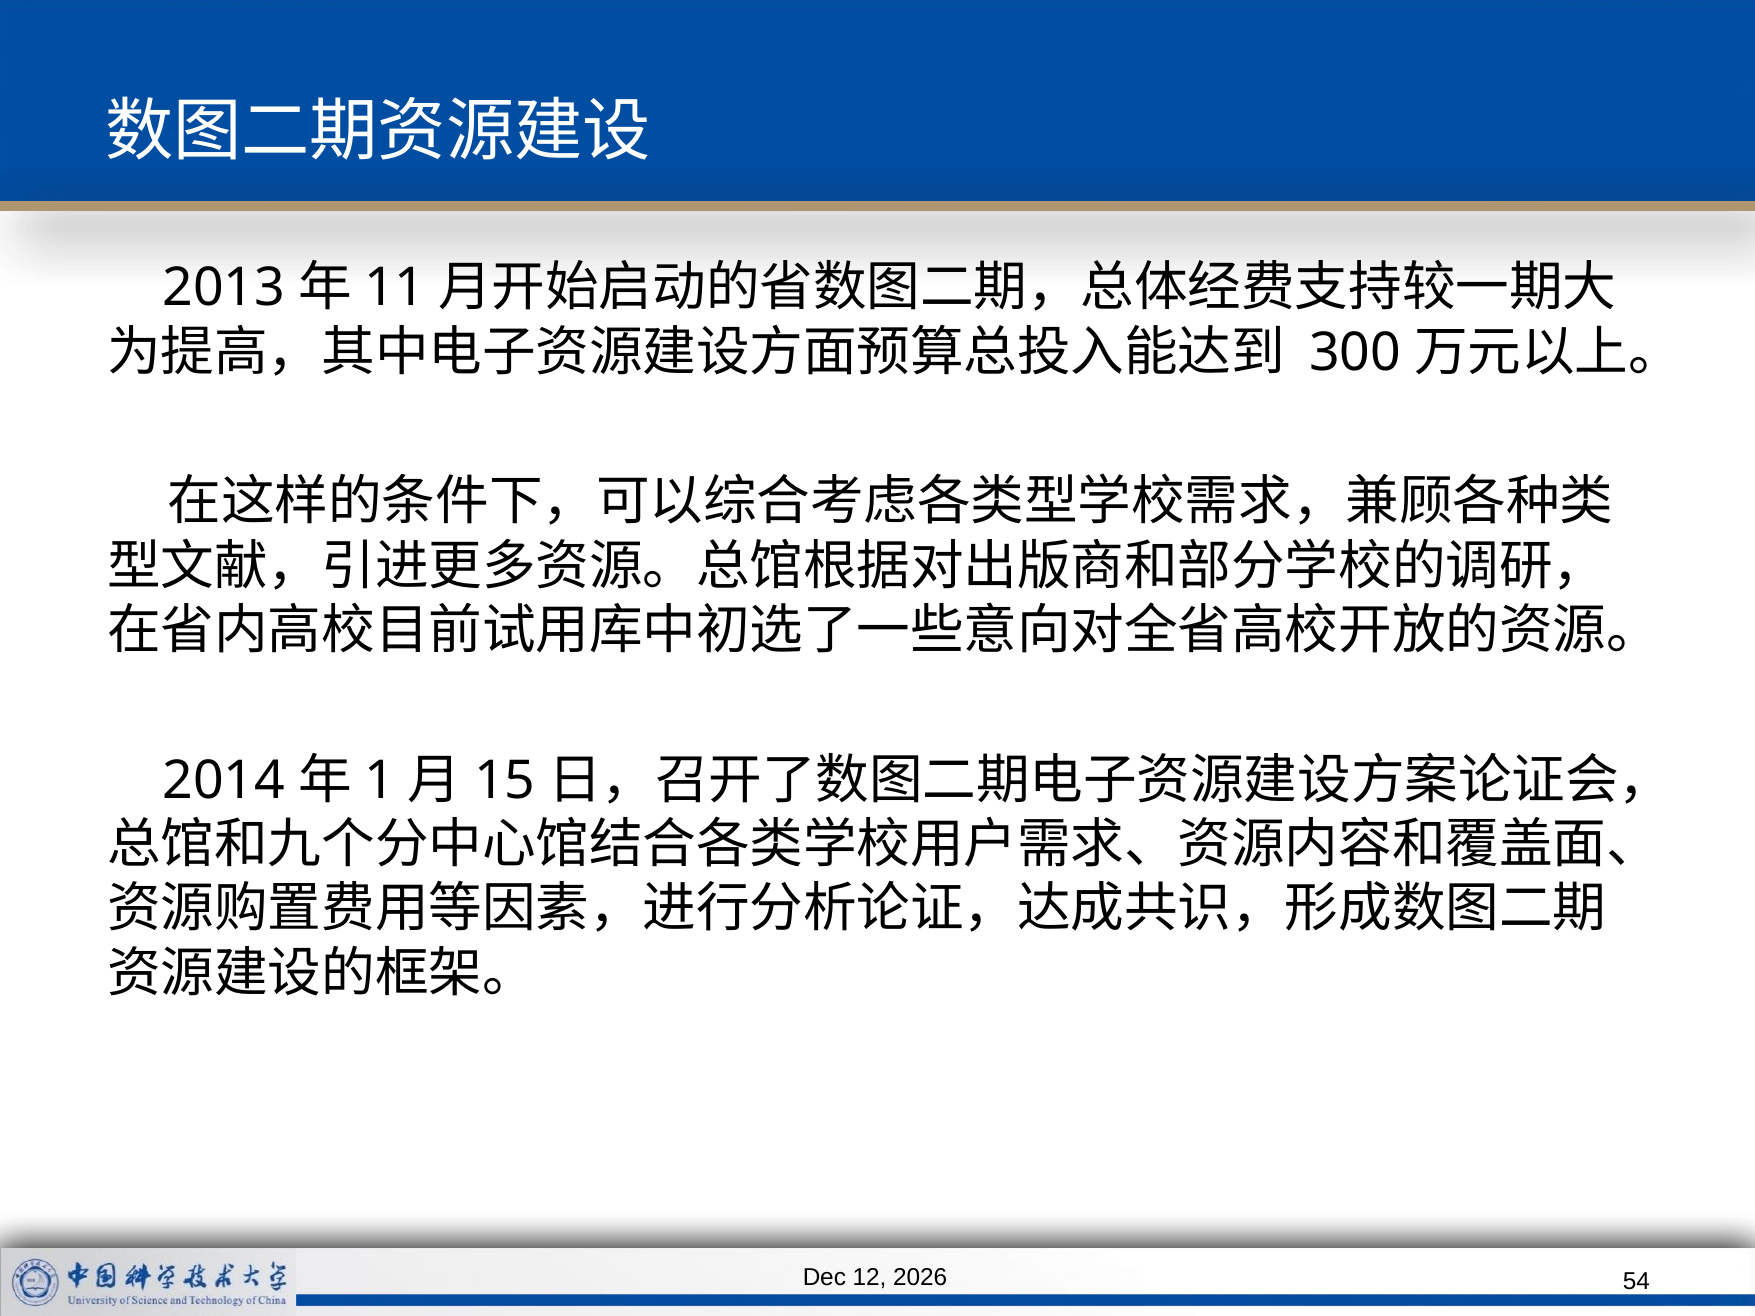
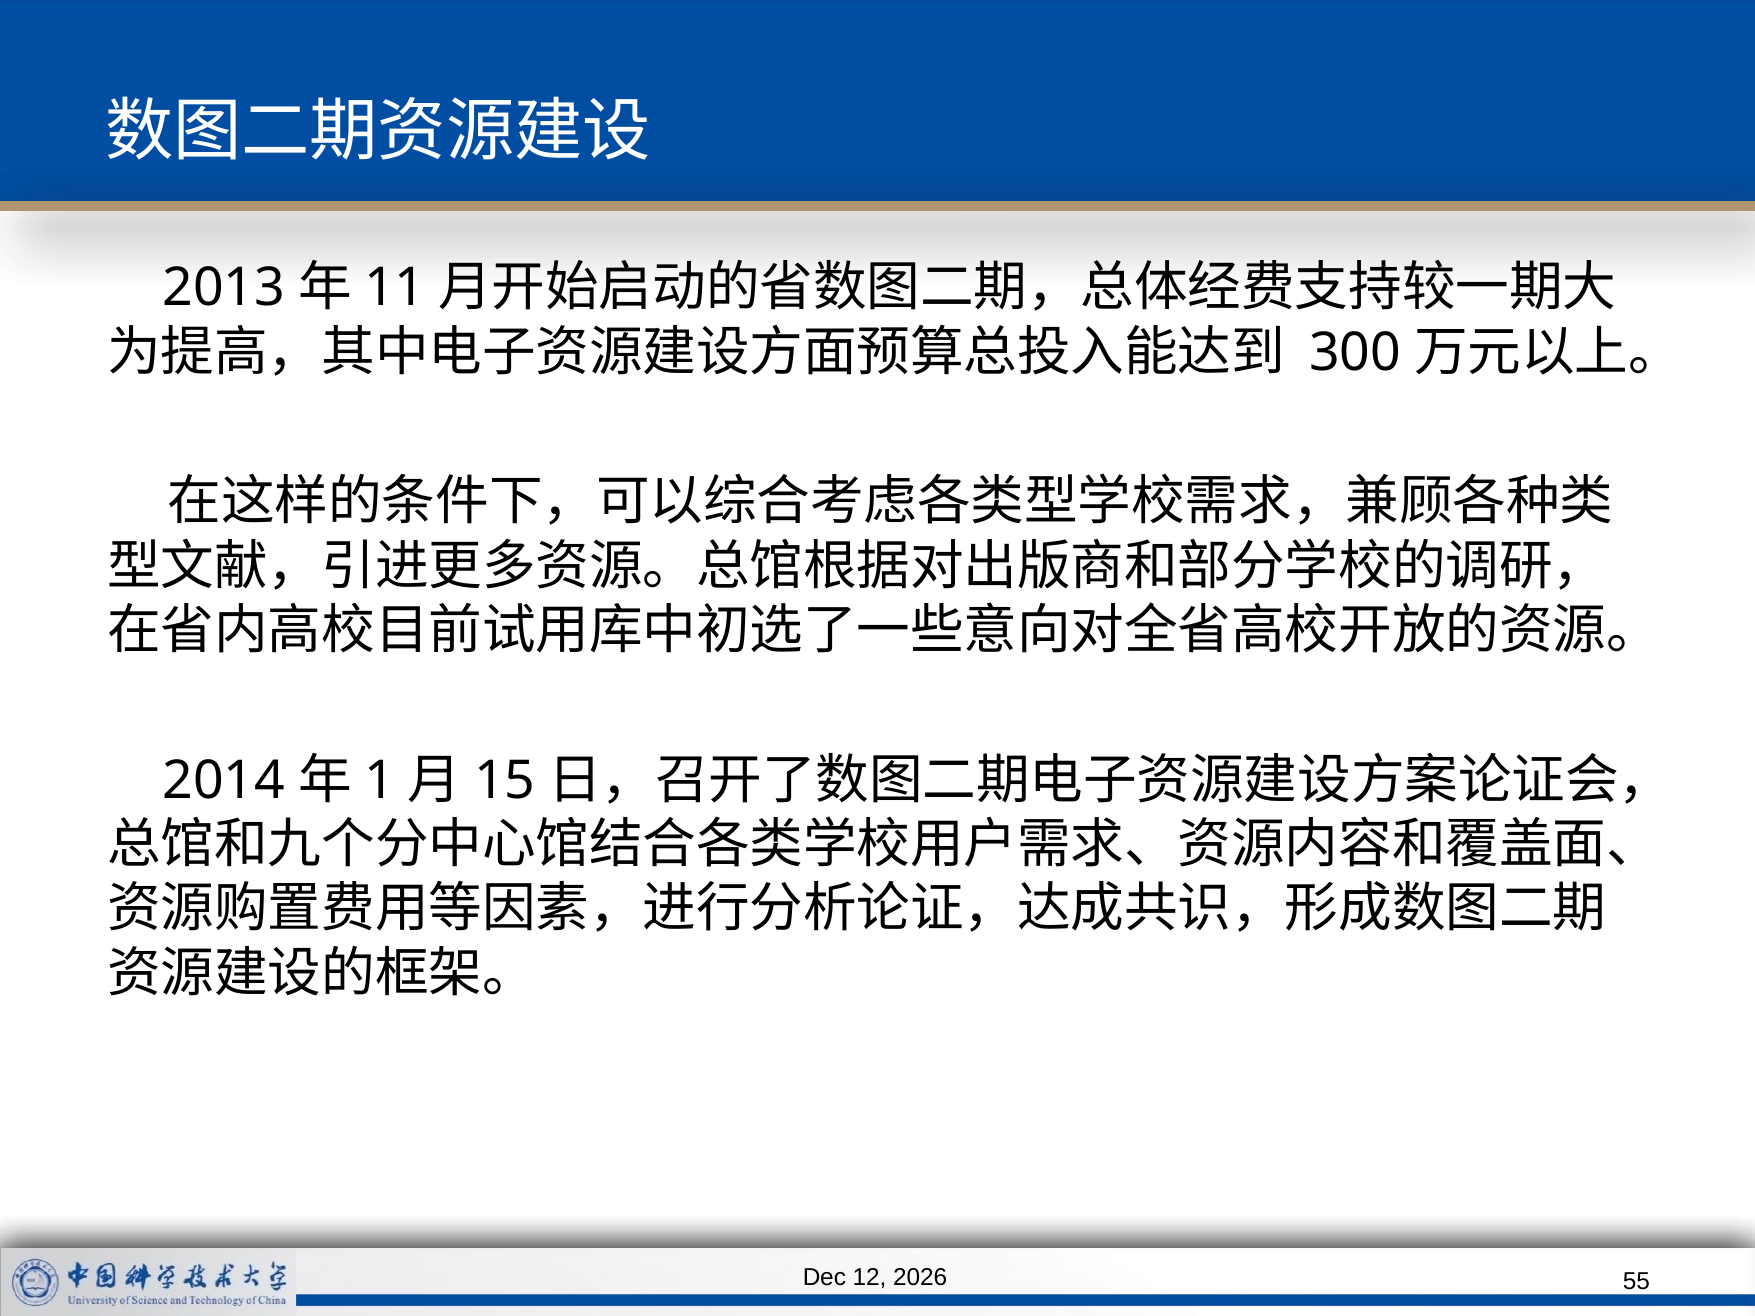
54: 54 -> 55 (1636, 1282)
